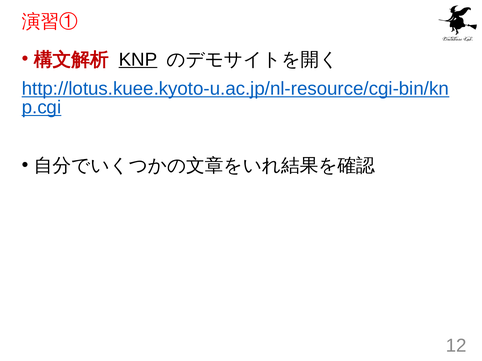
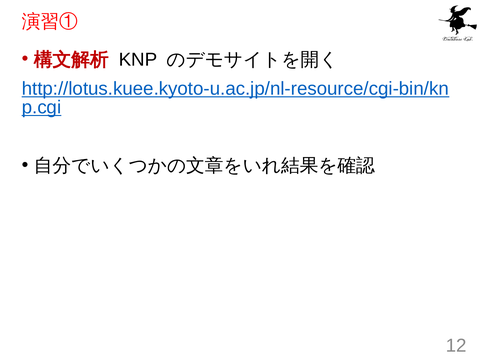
KNP underline: present -> none (138, 60)
